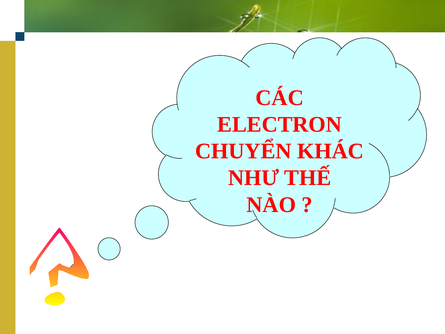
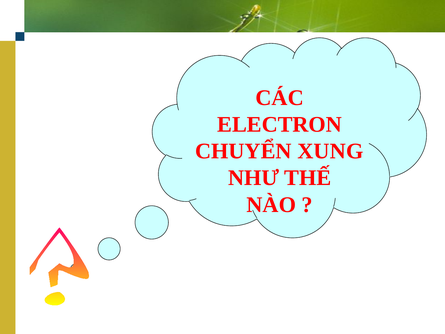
KHÁC: KHÁC -> XUNG (330, 151)
